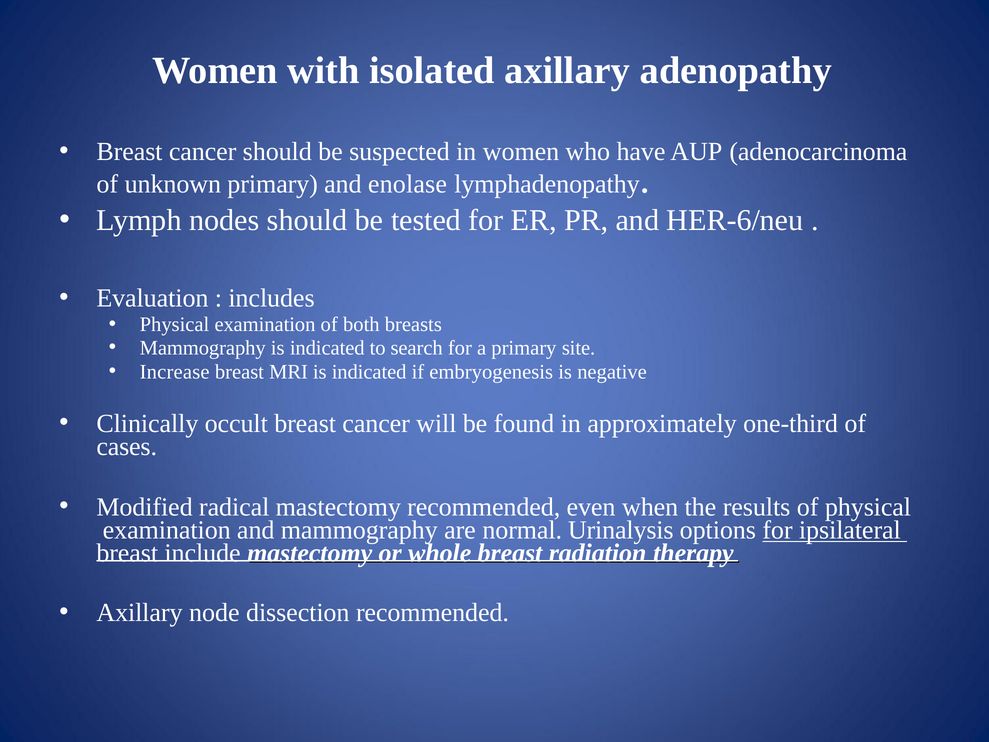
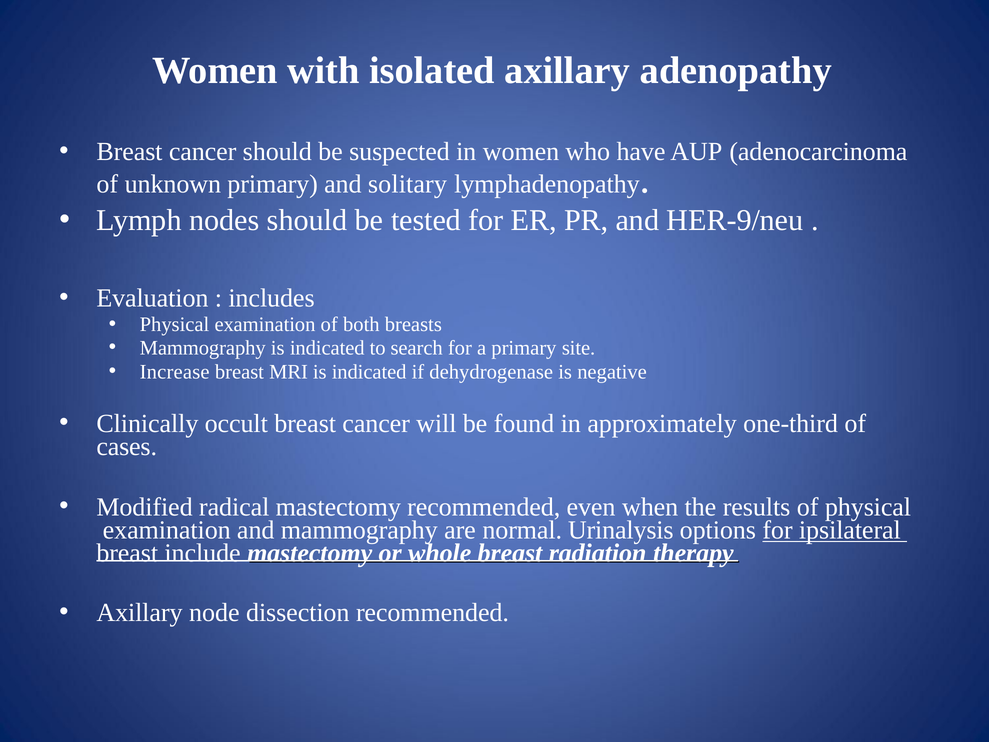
enolase: enolase -> solitary (407, 184)
HER-6/neu: HER-6/neu -> HER-9/neu (735, 220)
embryogenesis: embryogenesis -> dehydrogenase (491, 372)
